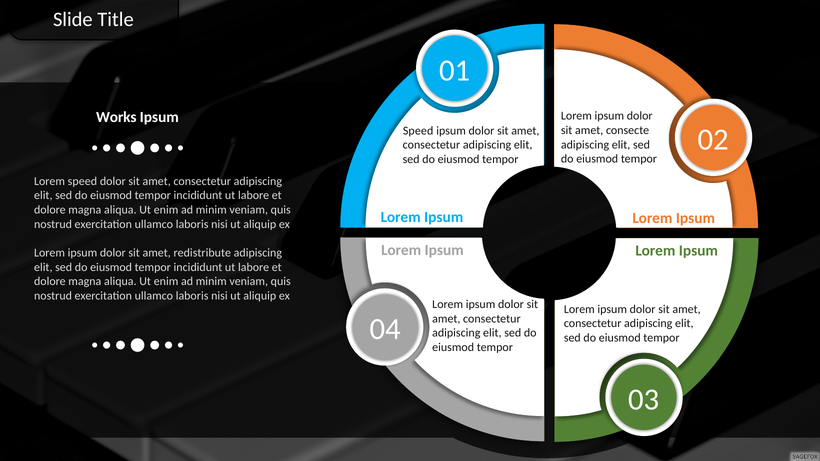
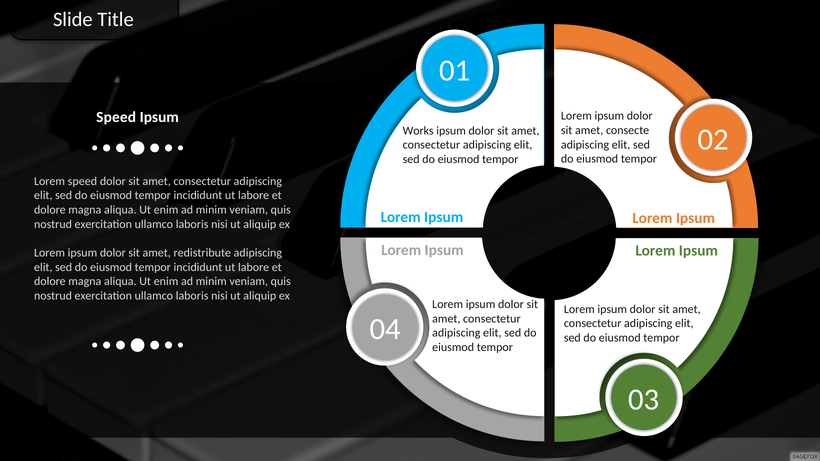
Works: Works -> Speed (116, 117)
Speed: Speed -> Works (418, 131)
